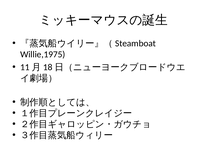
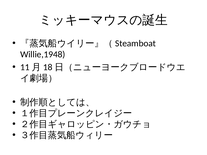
Willie,1975: Willie,1975 -> Willie,1948 (43, 54)
